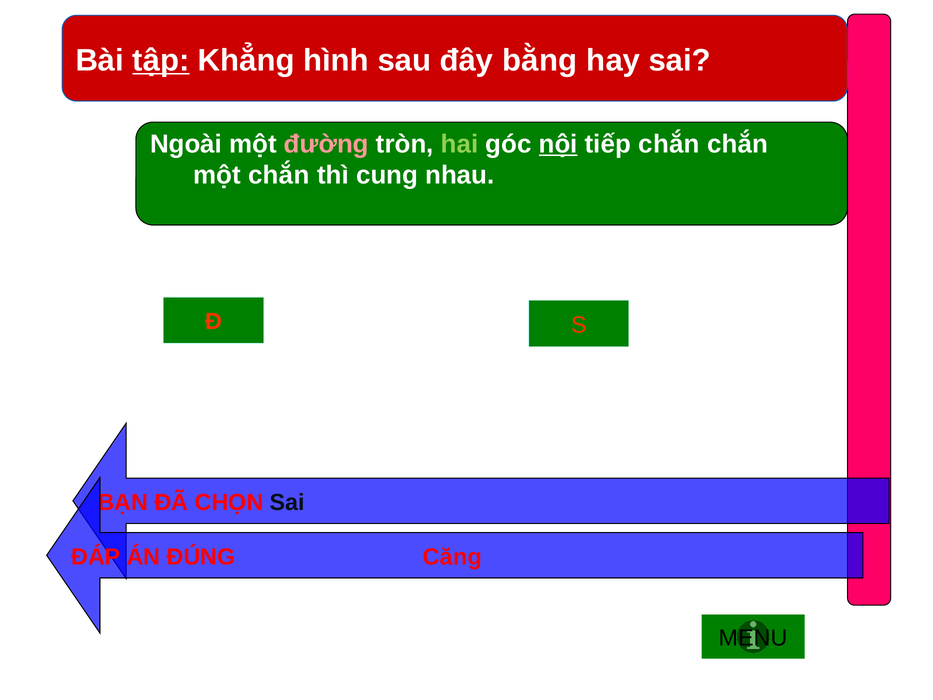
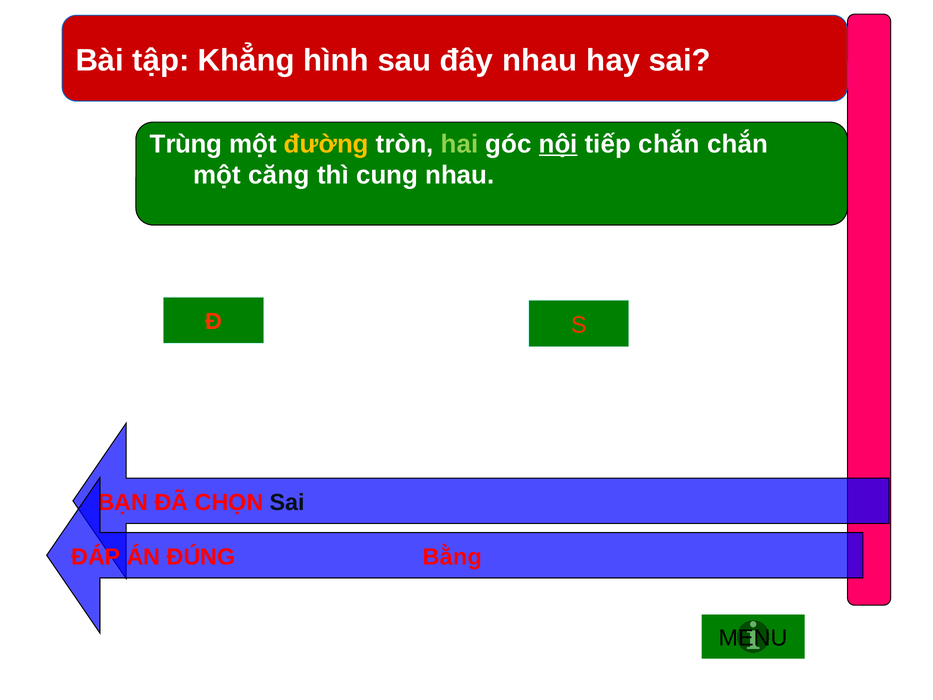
tập underline: present -> none (161, 60)
đây bằng: bằng -> nhau (540, 60)
Ngoài: Ngoài -> Trùng (186, 144)
đường colour: pink -> yellow (326, 144)
một chắn: chắn -> căng (279, 175)
Căng: Căng -> Bằng (452, 557)
